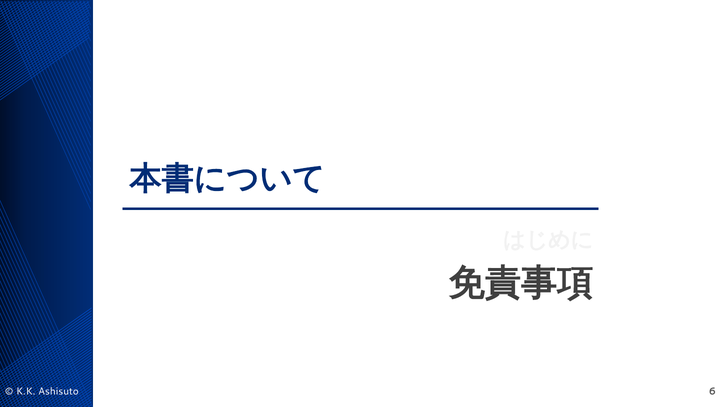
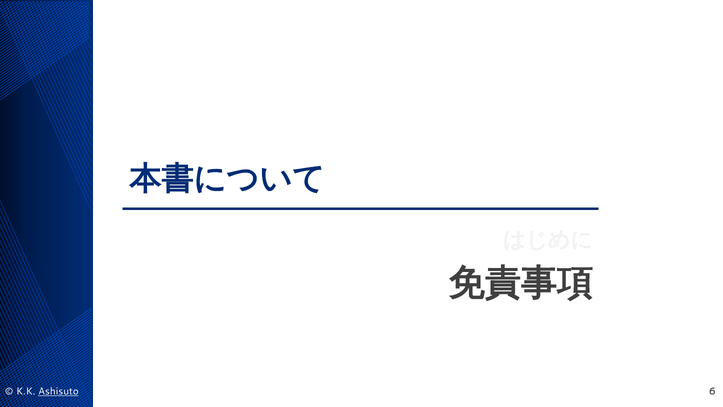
Ashisuto underline: none -> present (58, 391)
